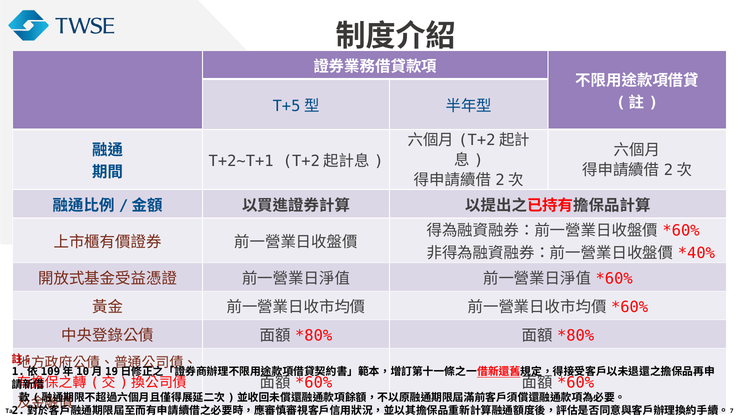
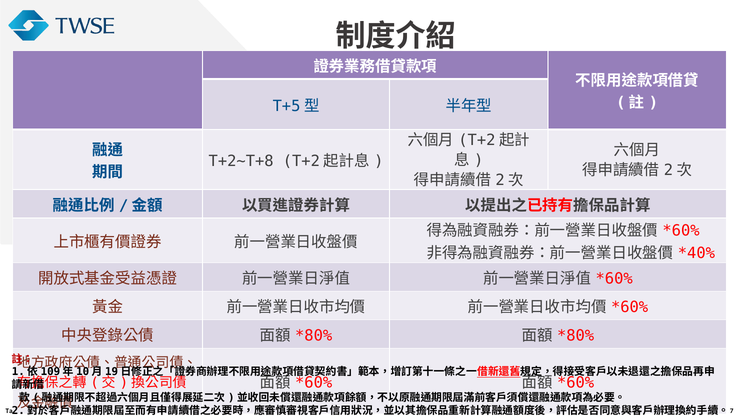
T+2~T+1: T+2~T+1 -> T+2~T+8 (241, 161)
